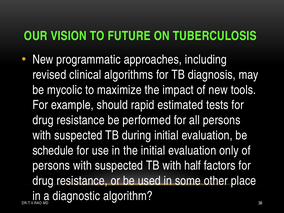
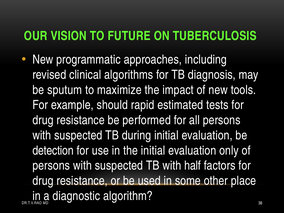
mycolic: mycolic -> sputum (65, 90)
schedule: schedule -> detection (53, 150)
